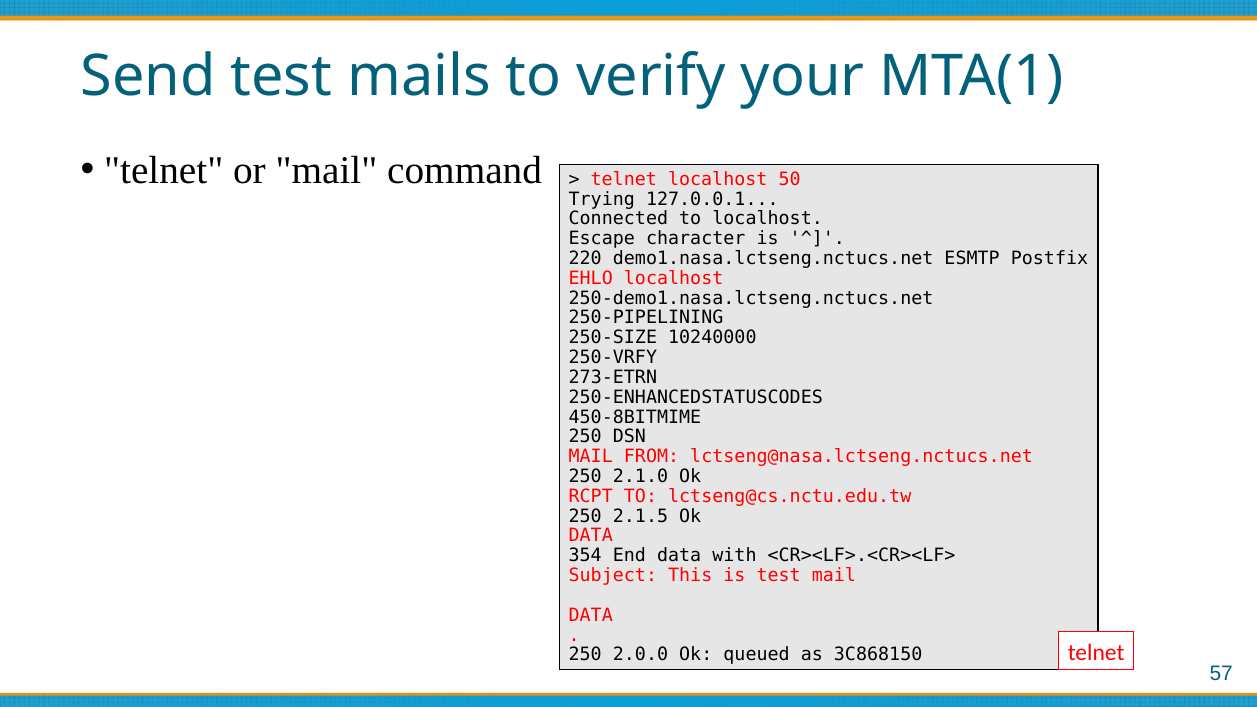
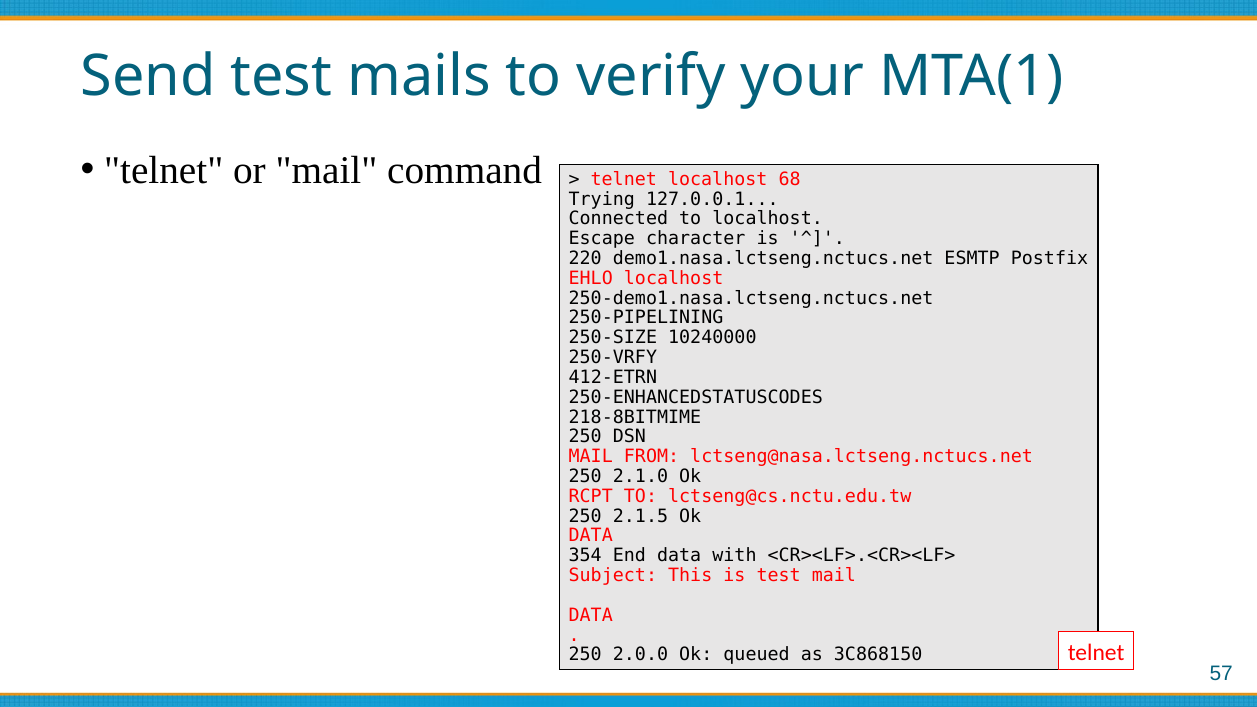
50: 50 -> 68 (790, 179)
273-ETRN: 273-ETRN -> 412-ETRN (613, 377)
450-8BITMIME: 450-8BITMIME -> 218-8BITMIME (635, 417)
